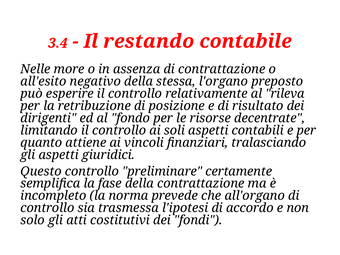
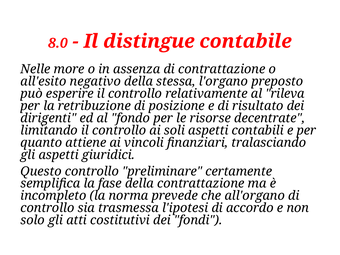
3.4: 3.4 -> 8.0 (58, 43)
restando: restando -> distingue (149, 41)
